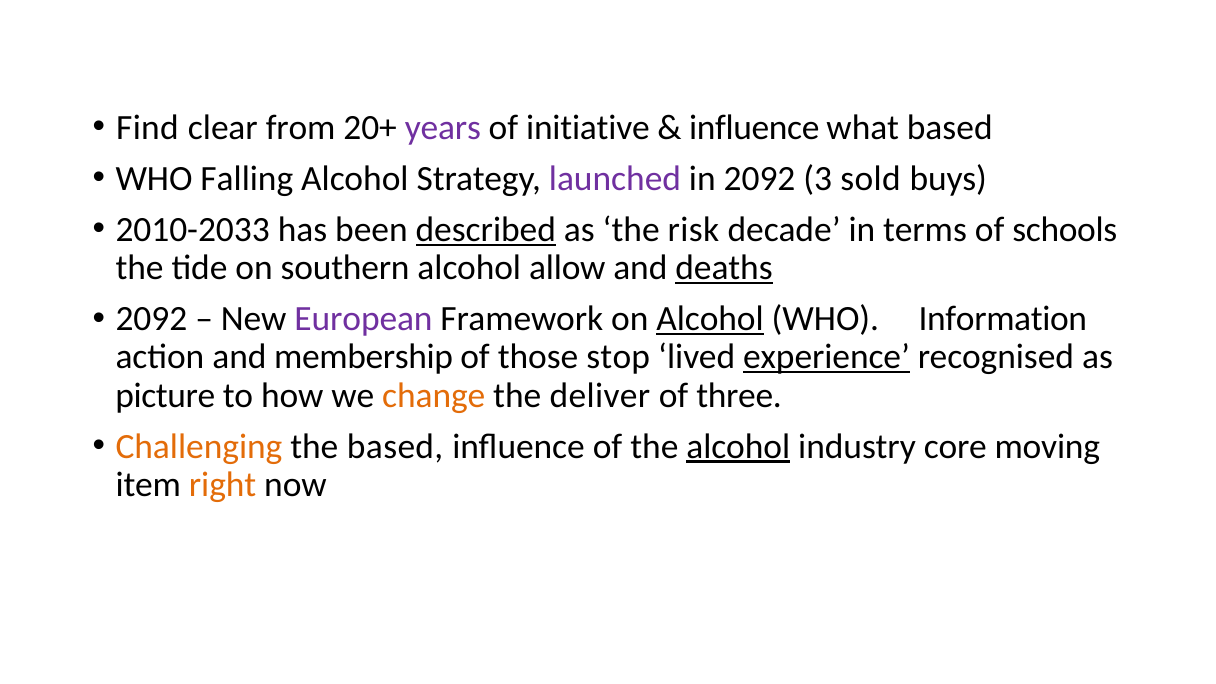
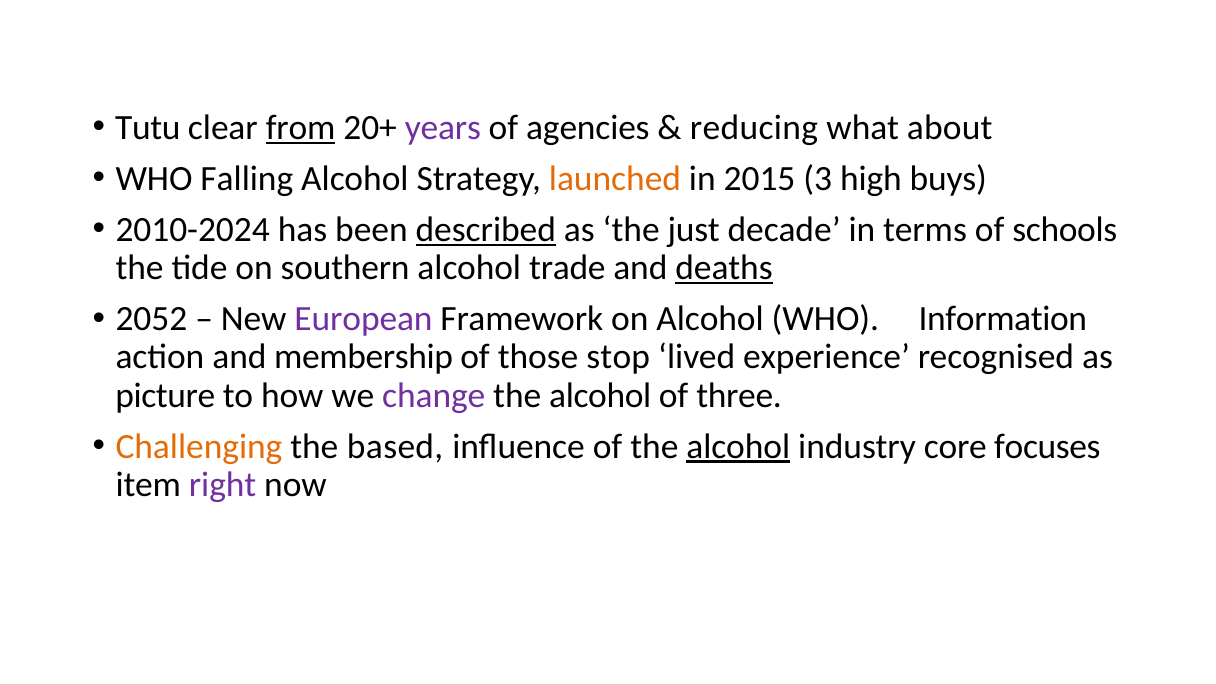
Find: Find -> Tutu (148, 127)
from underline: none -> present (301, 127)
initiative: initiative -> agencies (588, 127)
influence: influence -> reducing (754, 127)
what based: based -> about (950, 127)
launched colour: purple -> orange (615, 178)
in 2092: 2092 -> 2015 (760, 178)
sold: sold -> high (871, 178)
2010-2033: 2010-2033 -> 2010-2024 (193, 229)
risk: risk -> just (694, 229)
allow: allow -> trade (567, 268)
2092: 2092 -> 2052 (151, 319)
Alcohol underline: present -> none (710, 319)
experience underline: present -> none (826, 357)
change colour: orange -> purple (434, 395)
deliver: deliver -> alcohol (600, 395)
moving: moving -> focuses (1047, 446)
right colour: orange -> purple (223, 485)
